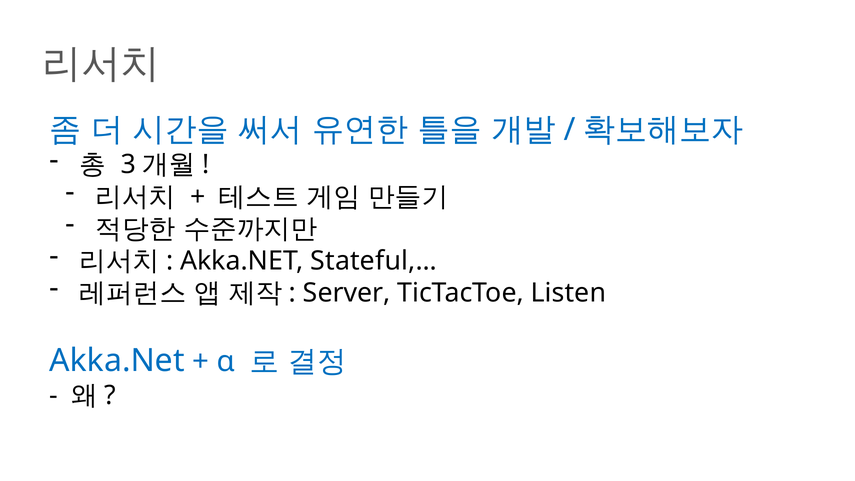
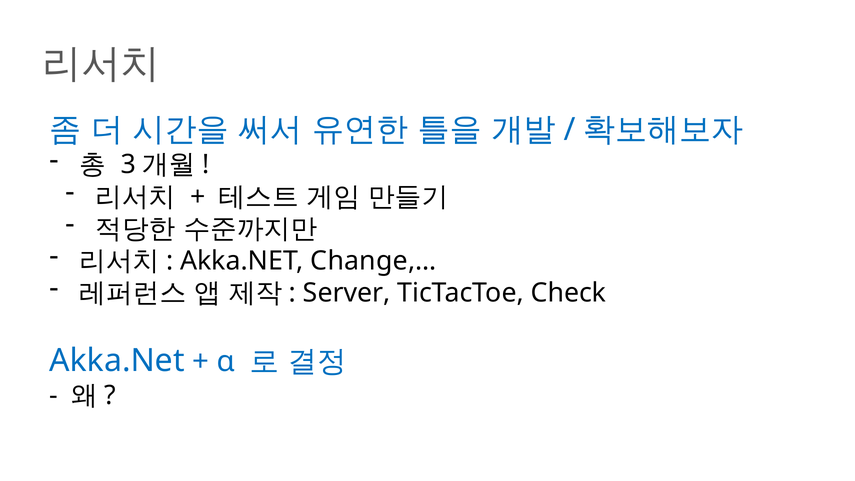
Stateful,…: Stateful,… -> Change,… (374, 261)
Listen: Listen -> Check (568, 293)
